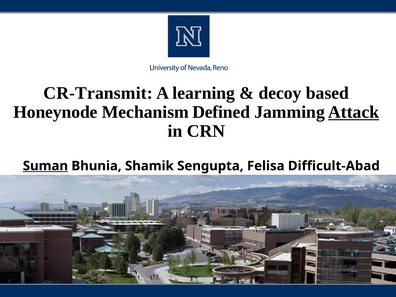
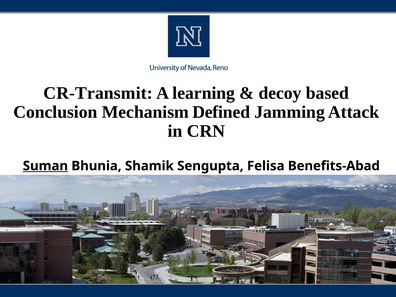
Honeynode: Honeynode -> Conclusion (55, 112)
Attack underline: present -> none (354, 112)
Difficult-Abad: Difficult-Abad -> Benefits-Abad (334, 166)
